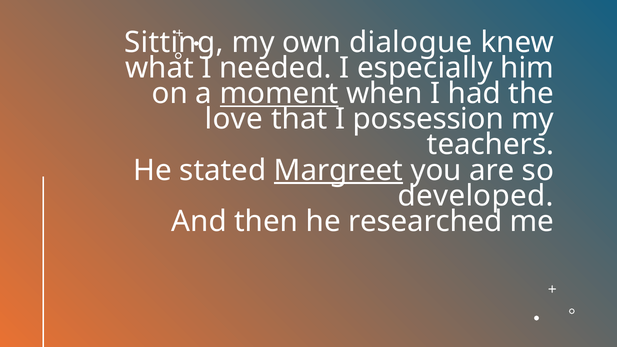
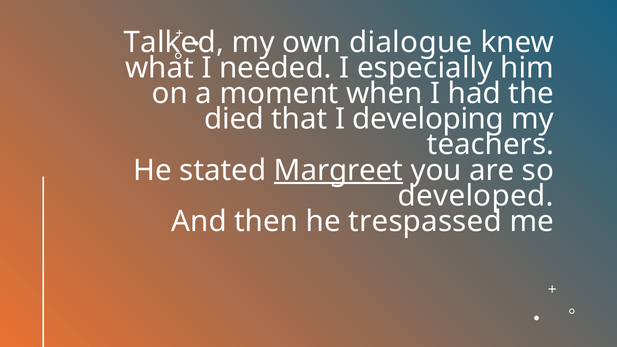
Sitting: Sitting -> Talked (174, 43)
moment underline: present -> none (279, 94)
love: love -> died (234, 119)
possession: possession -> developing (428, 119)
researched: researched -> trespassed (425, 221)
